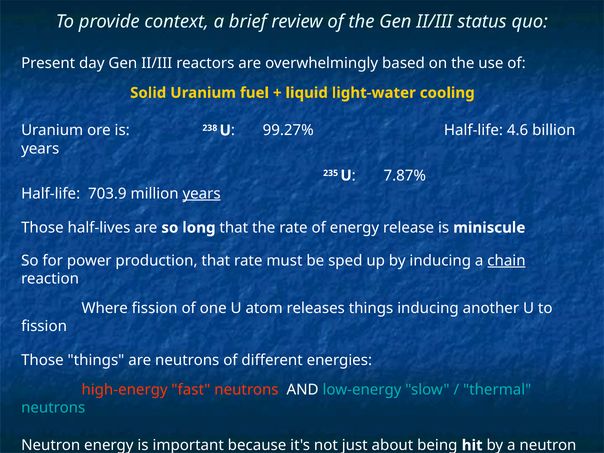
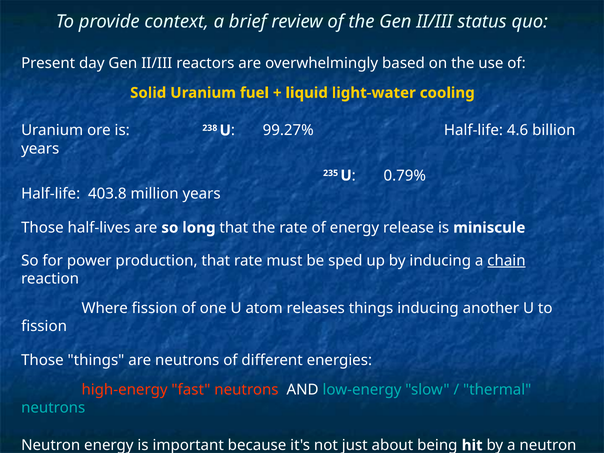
7.87%: 7.87% -> 0.79% (405, 176)
703.9: 703.9 -> 403.8 (107, 194)
years underline: present -> none (202, 194)
